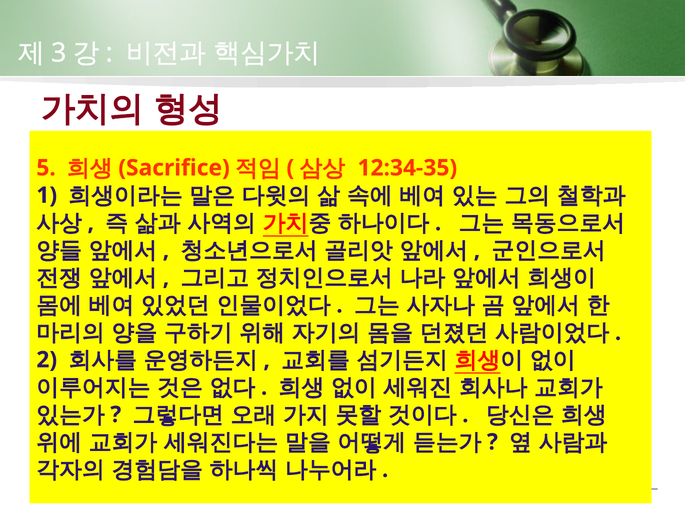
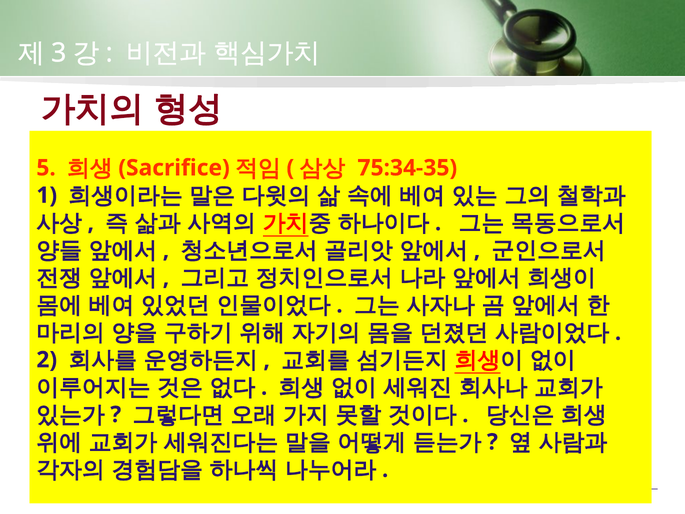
12:34-35: 12:34-35 -> 75:34-35 (407, 168)
